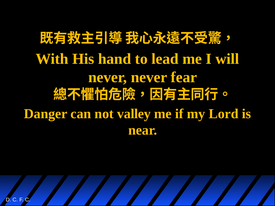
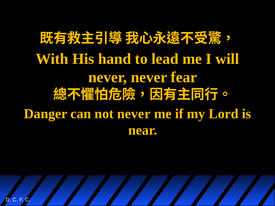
not valley: valley -> never (134, 114)
